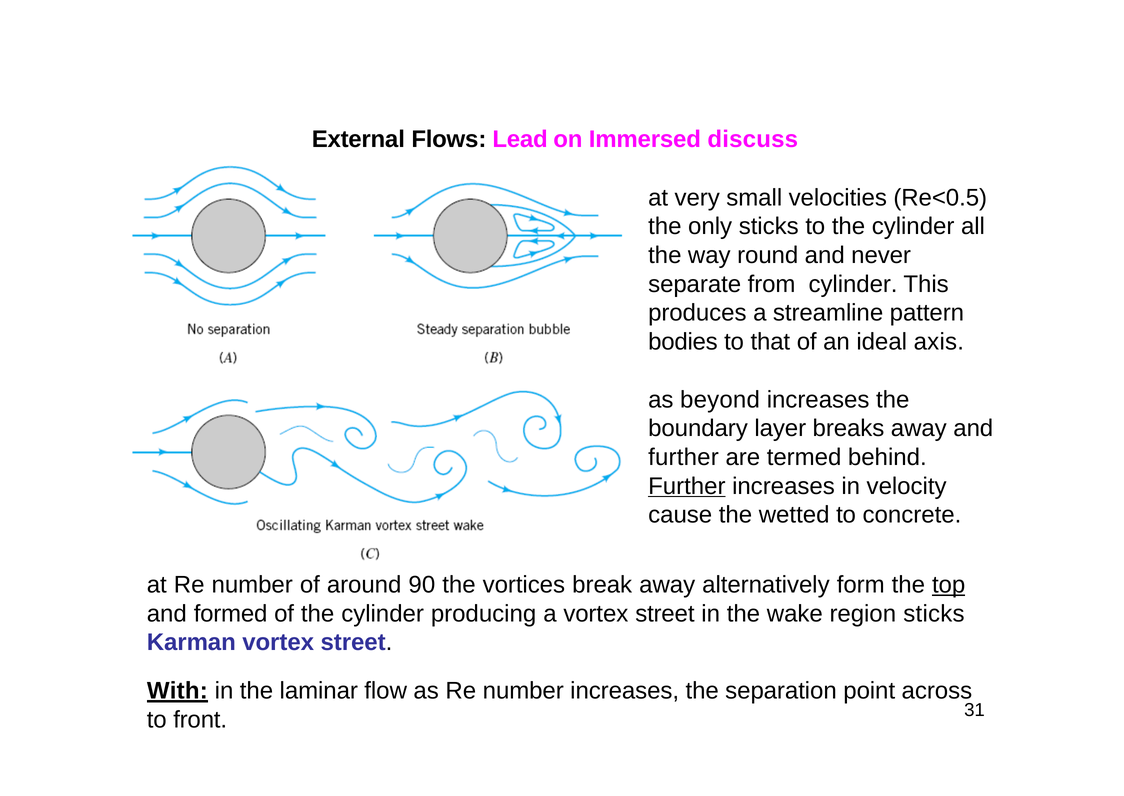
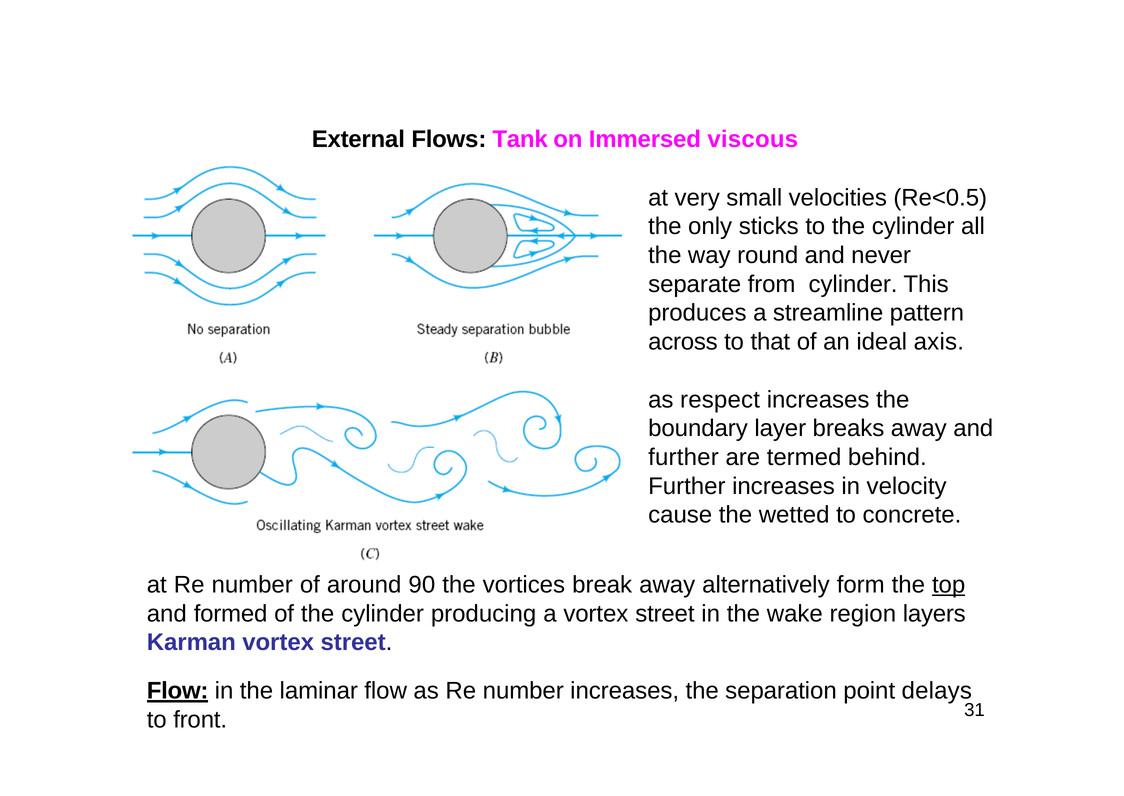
Lead: Lead -> Tank (520, 139)
discuss: discuss -> viscous (753, 139)
bodies: bodies -> across (683, 342)
beyond: beyond -> respect (720, 399)
Further underline: present -> none (687, 486)
region sticks: sticks -> layers (934, 613)
With: With -> Flow (178, 690)
across: across -> delays (937, 690)
